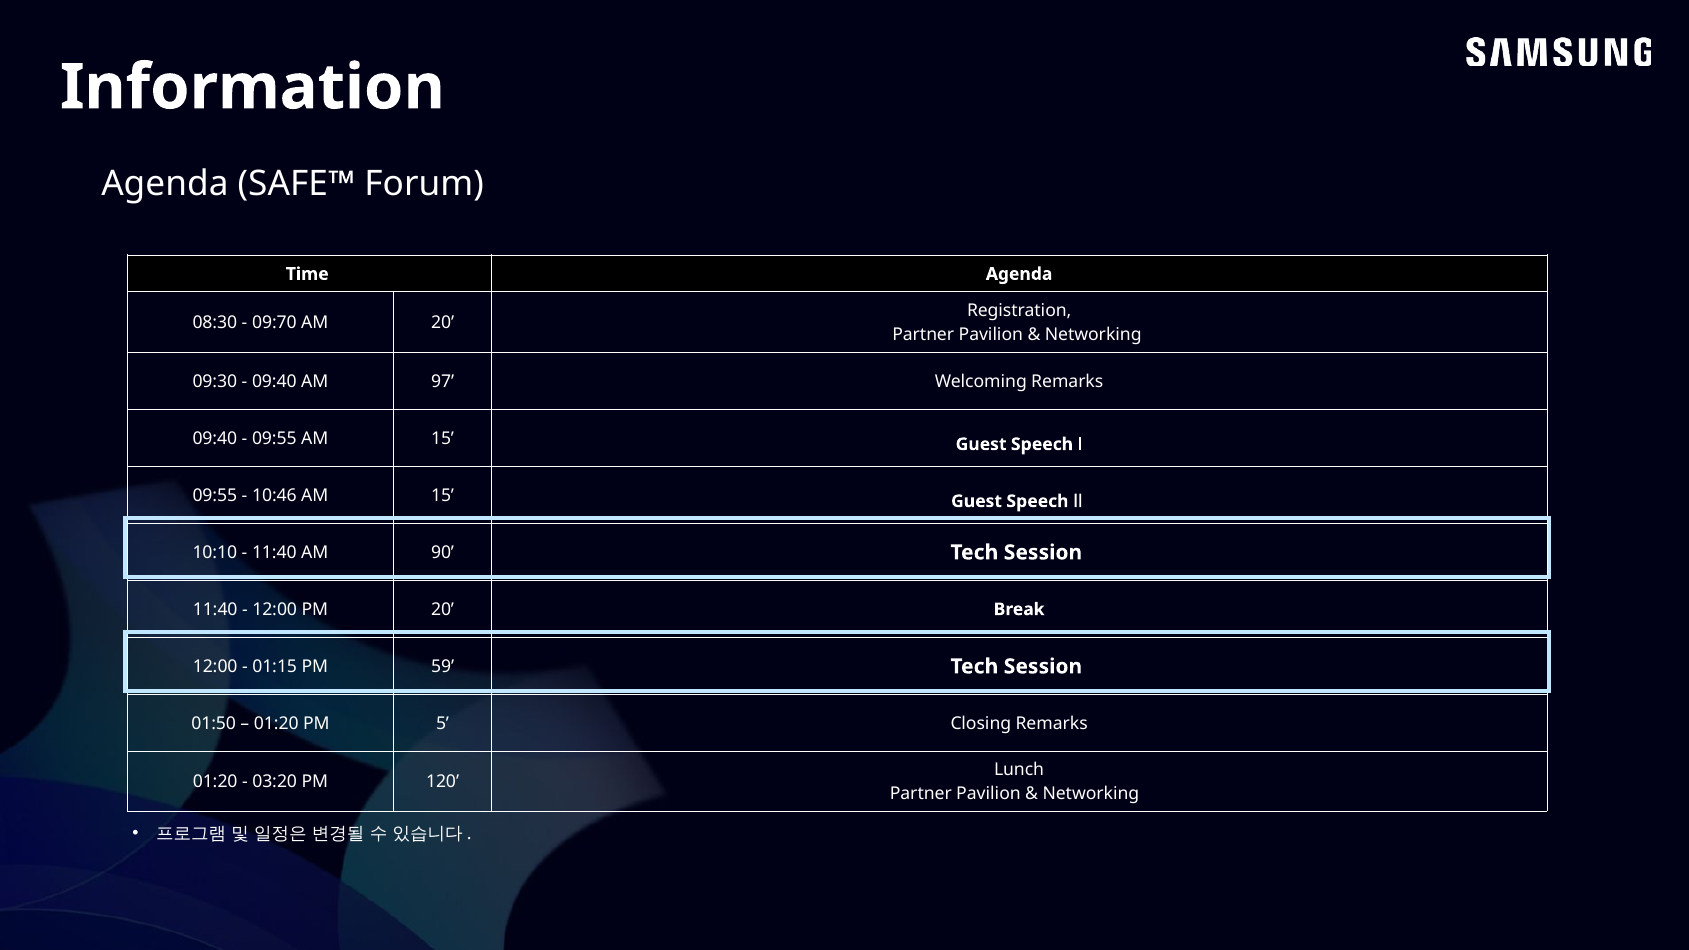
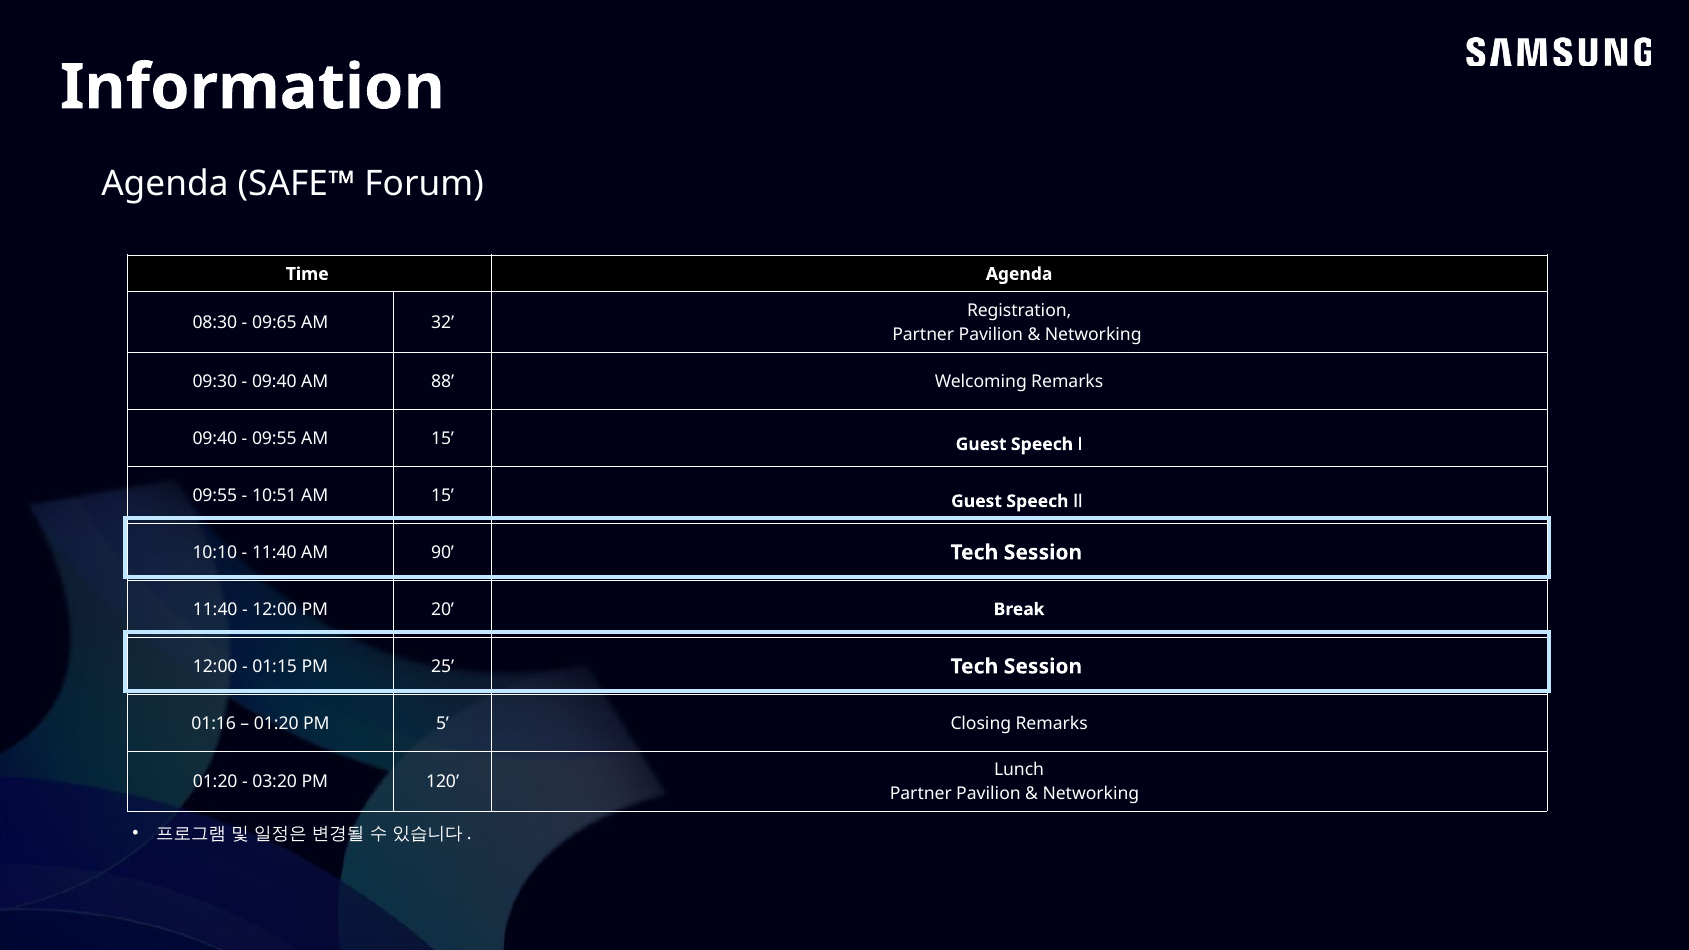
09:70: 09:70 -> 09:65 (274, 323)
AM 20: 20 -> 32 (443, 323)
97: 97 -> 88 (443, 381)
10:46: 10:46 -> 10:51 (274, 495)
59: 59 -> 25 (443, 666)
01:50: 01:50 -> 01:16 (214, 723)
